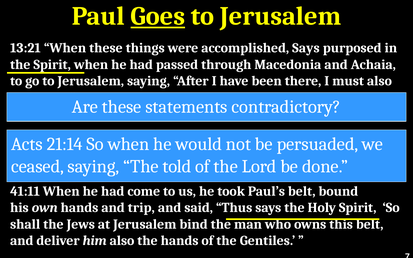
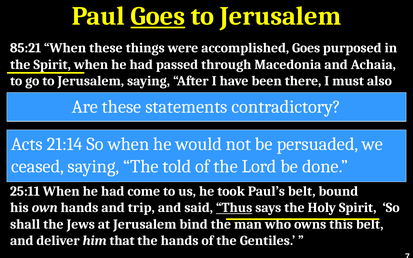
13:21: 13:21 -> 85:21 (26, 48)
accomplished Says: Says -> Goes (306, 48)
41:11: 41:11 -> 25:11 (25, 191)
Thus underline: none -> present (234, 208)
him also: also -> that (122, 241)
